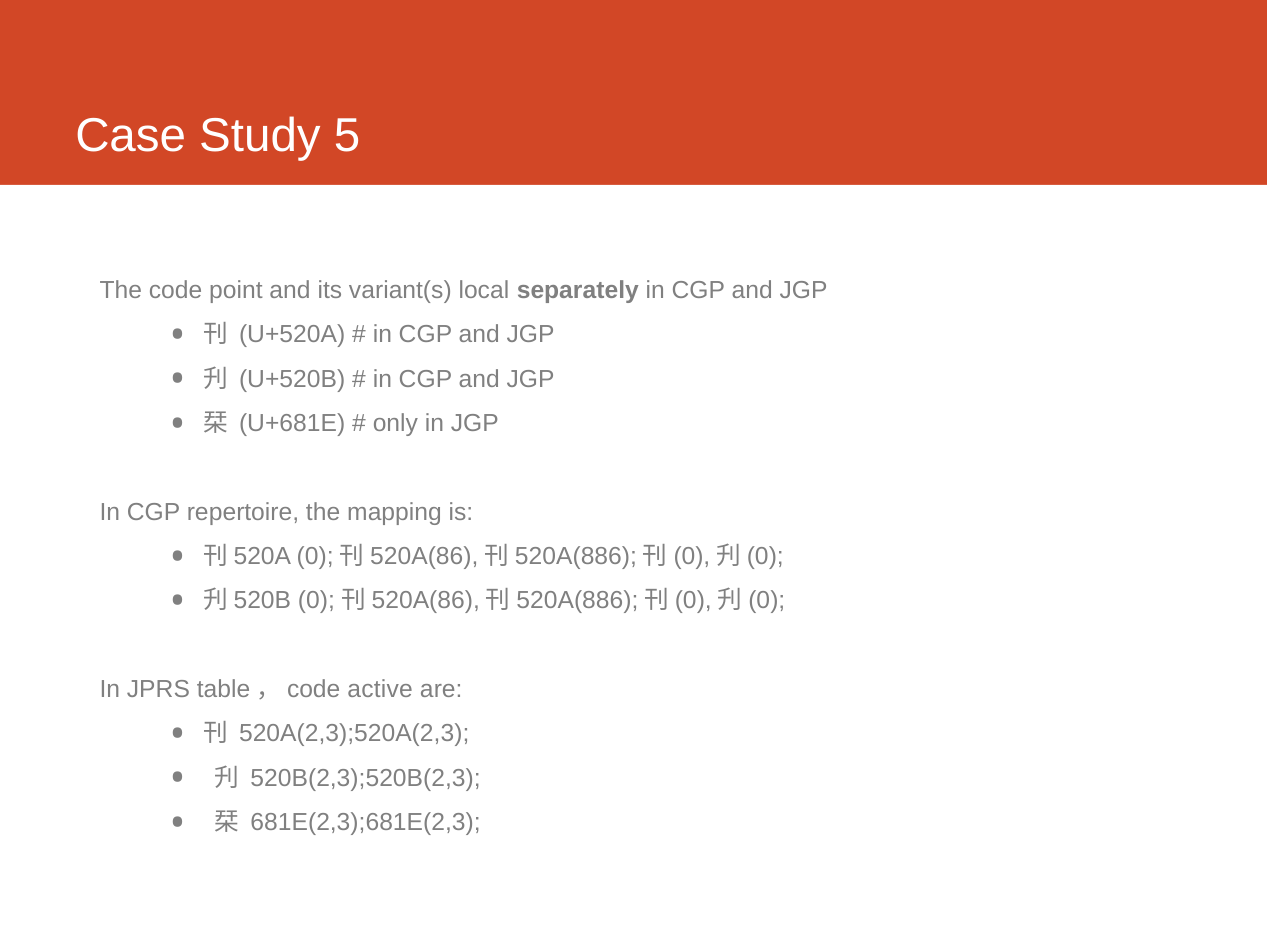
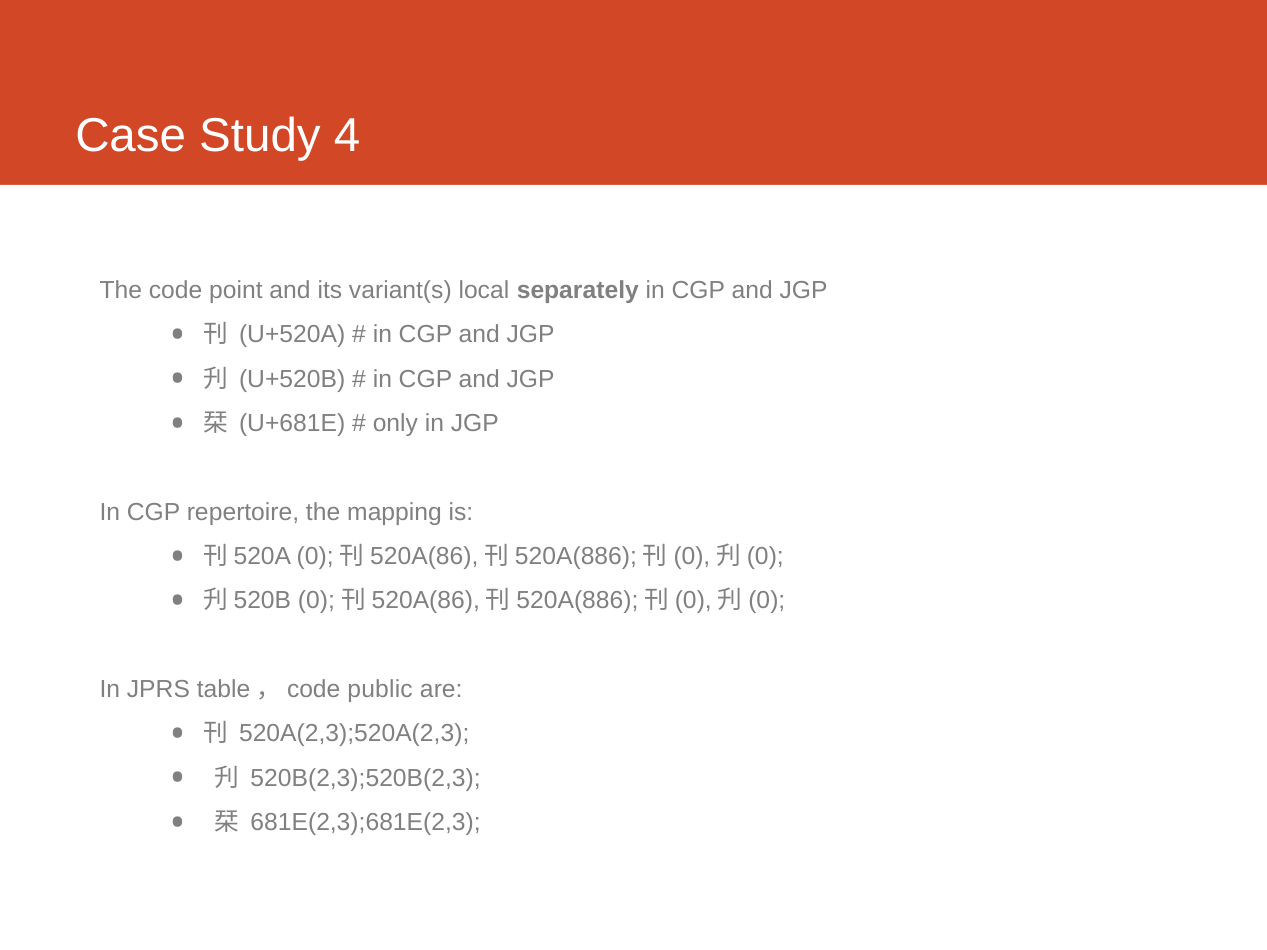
5: 5 -> 4 (347, 136)
active: active -> public (380, 690)
